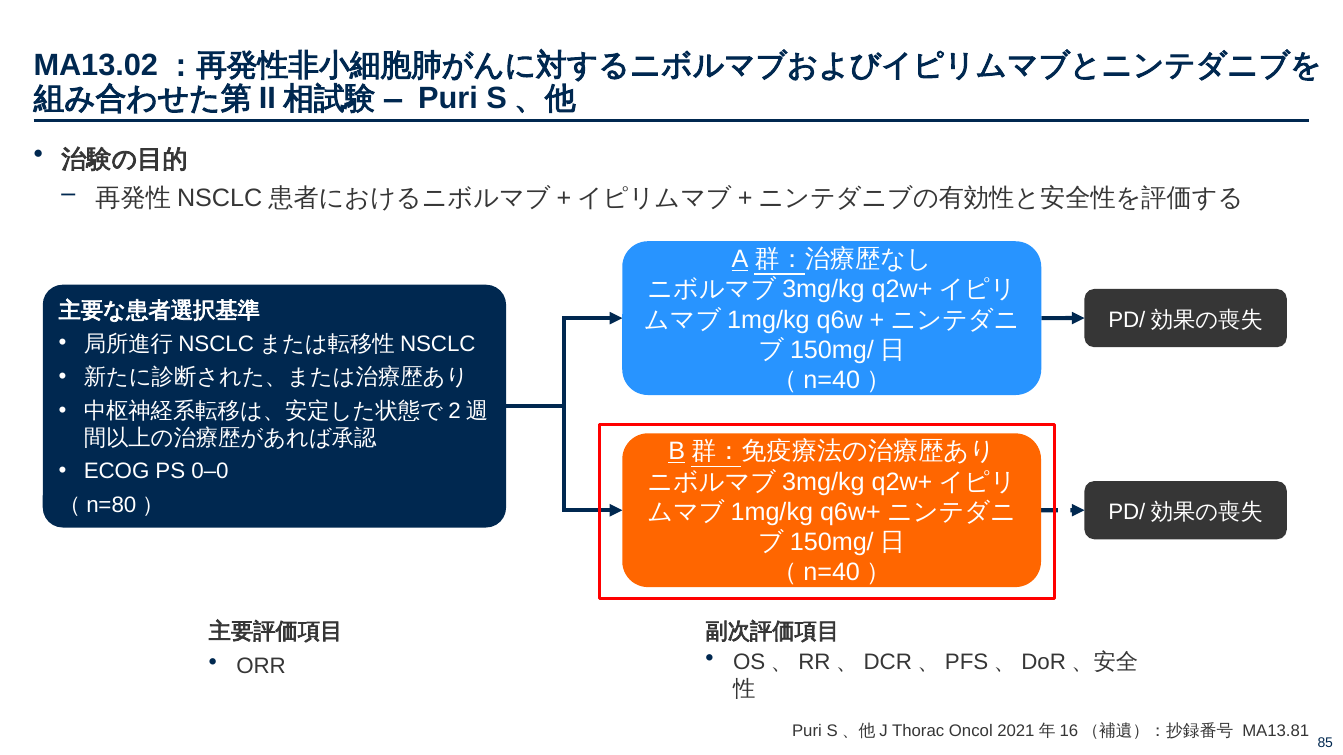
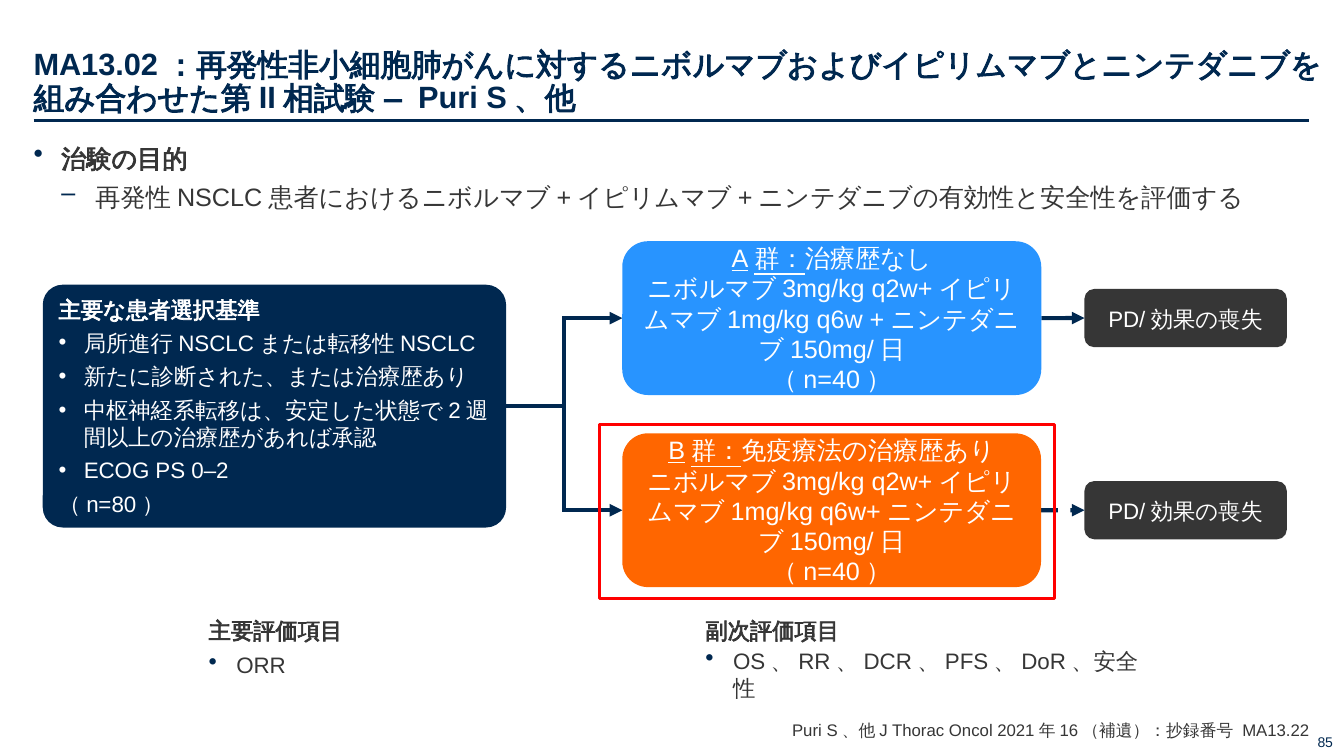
0–0: 0–0 -> 0–2 (210, 472)
MA13.81: MA13.81 -> MA13.22 (1276, 731)
